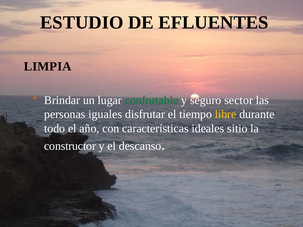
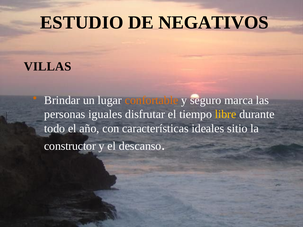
EFLUENTES: EFLUENTES -> NEGATIVOS (214, 23)
LIMPIA: LIMPIA -> VILLAS (48, 67)
confortable colour: green -> orange (152, 100)
sector: sector -> marca (239, 100)
